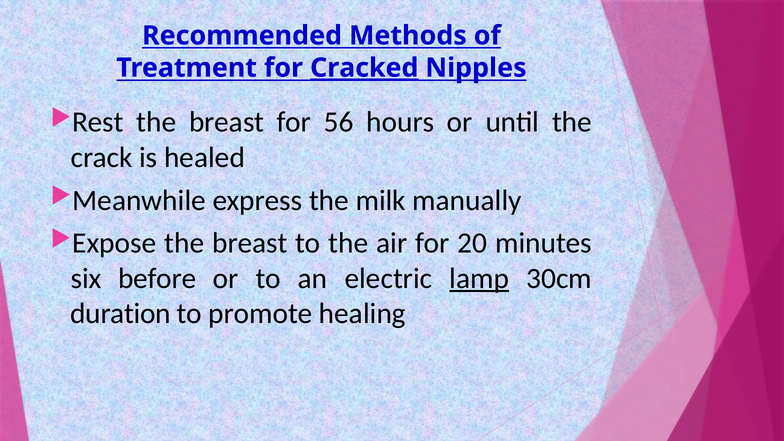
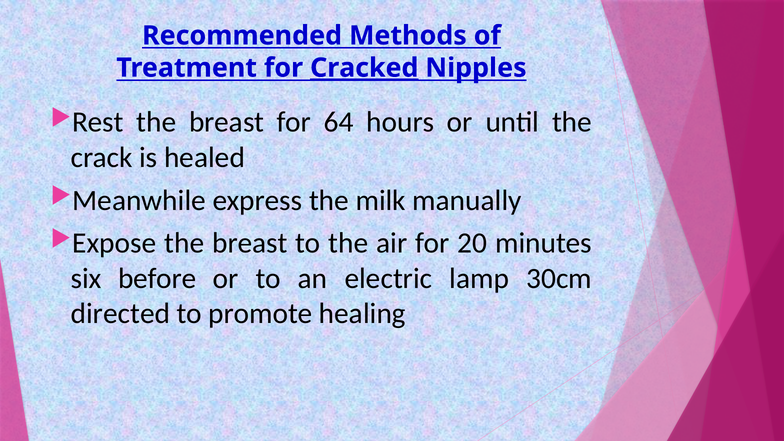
56: 56 -> 64 (339, 122)
lamp underline: present -> none (479, 278)
duration: duration -> directed (120, 314)
